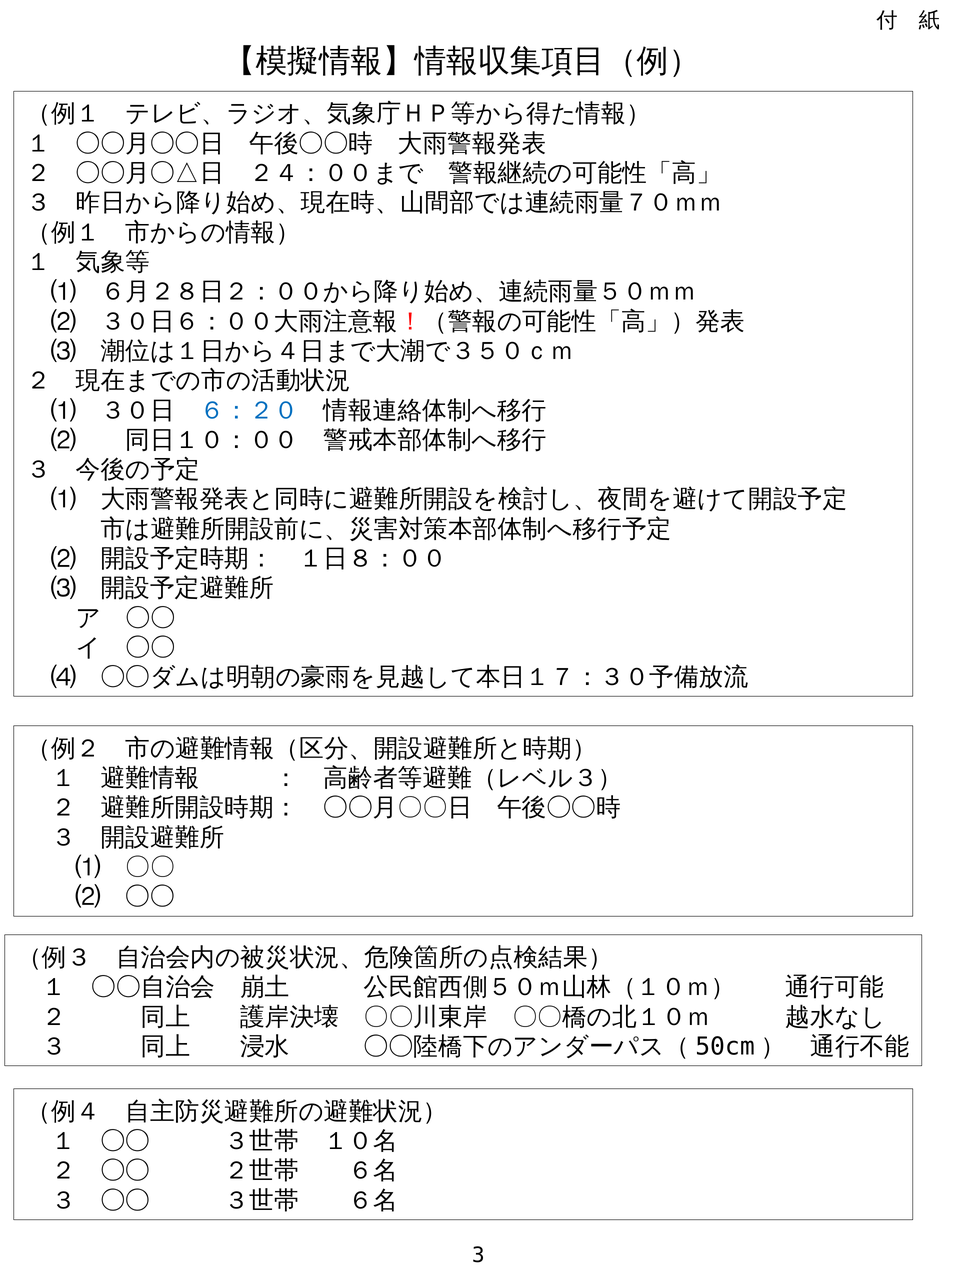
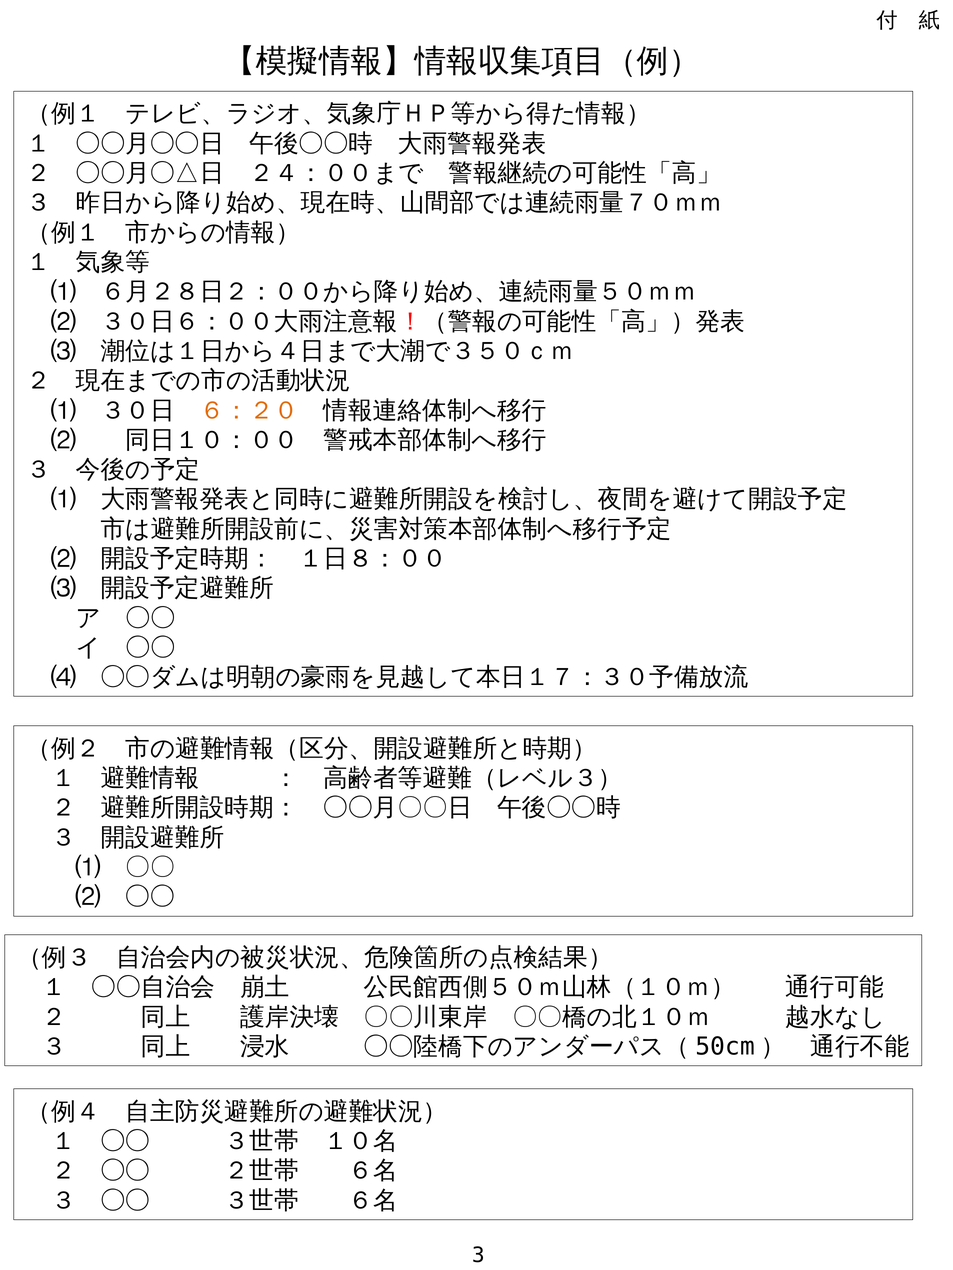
６：２０ colour: blue -> orange (249, 411)
